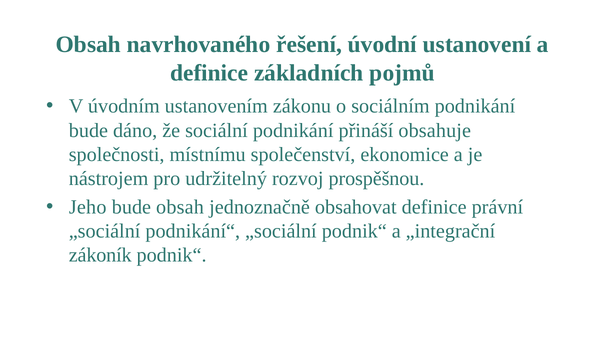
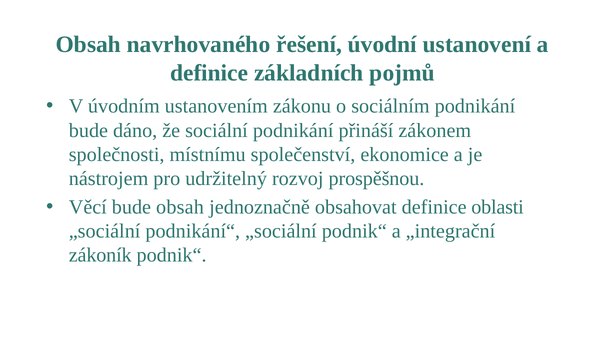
obsahuje: obsahuje -> zákonem (435, 131)
Jeho: Jeho -> Věcí (88, 207)
právní: právní -> oblasti (498, 207)
